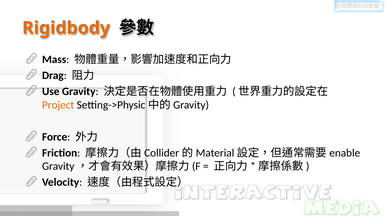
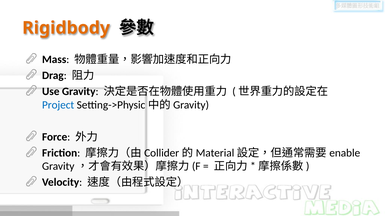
Project colour: orange -> blue (58, 105)
